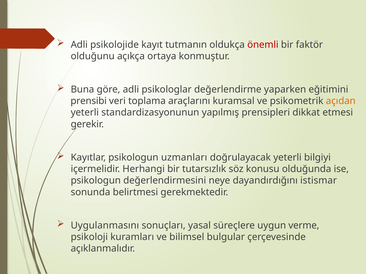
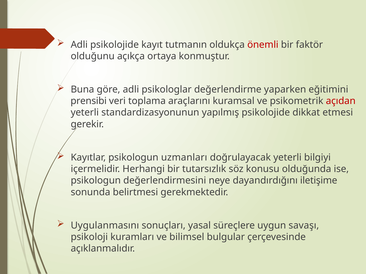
açıdan colour: orange -> red (341, 101)
yapılmış prensipleri: prensipleri -> psikolojide (266, 113)
istismar: istismar -> iletişime (319, 181)
verme: verme -> savaşı (304, 226)
